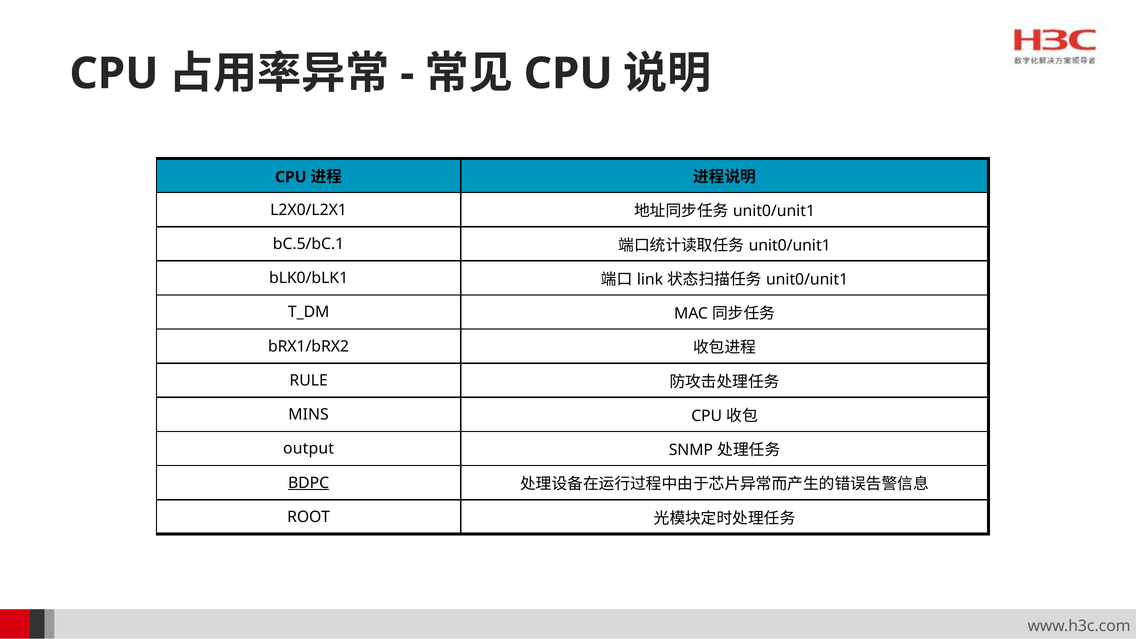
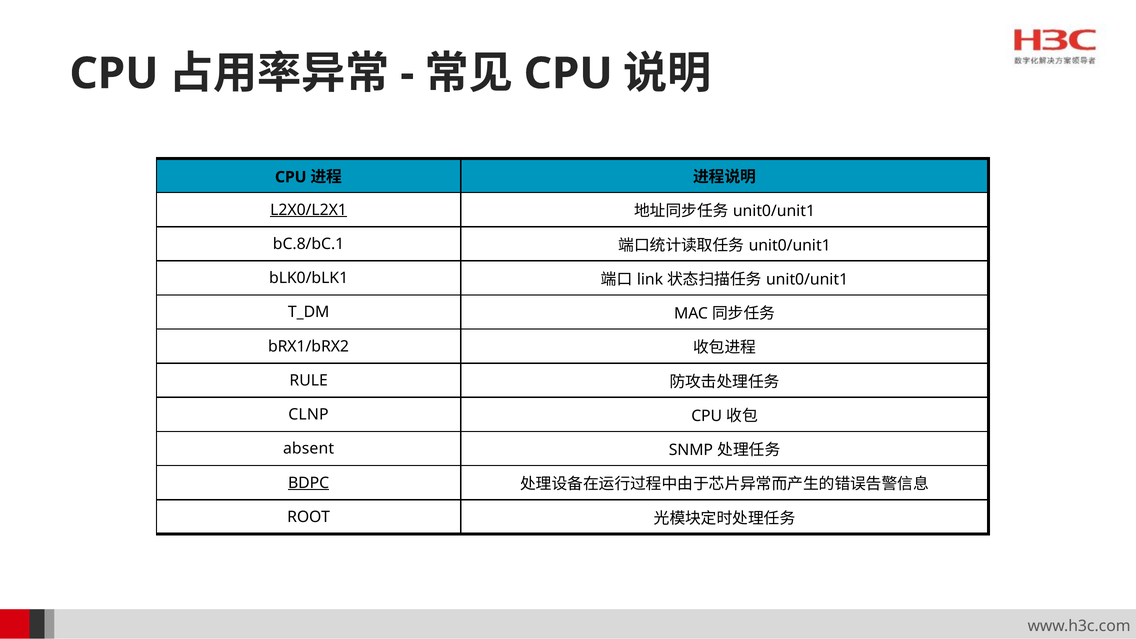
L2X0/L2X1 underline: none -> present (309, 210)
bC.5/bC.1: bC.5/bC.1 -> bC.8/bC.1 (309, 244)
MINS: MINS -> CLNP (308, 415)
output: output -> absent (309, 449)
